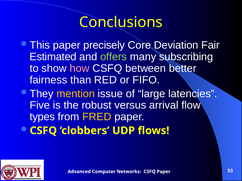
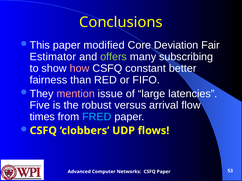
precisely: precisely -> modified (104, 45)
Estimated: Estimated -> Estimator (53, 57)
between: between -> constant (146, 69)
mention colour: yellow -> pink (76, 94)
types: types -> times (42, 117)
FRED colour: yellow -> light blue (97, 117)
